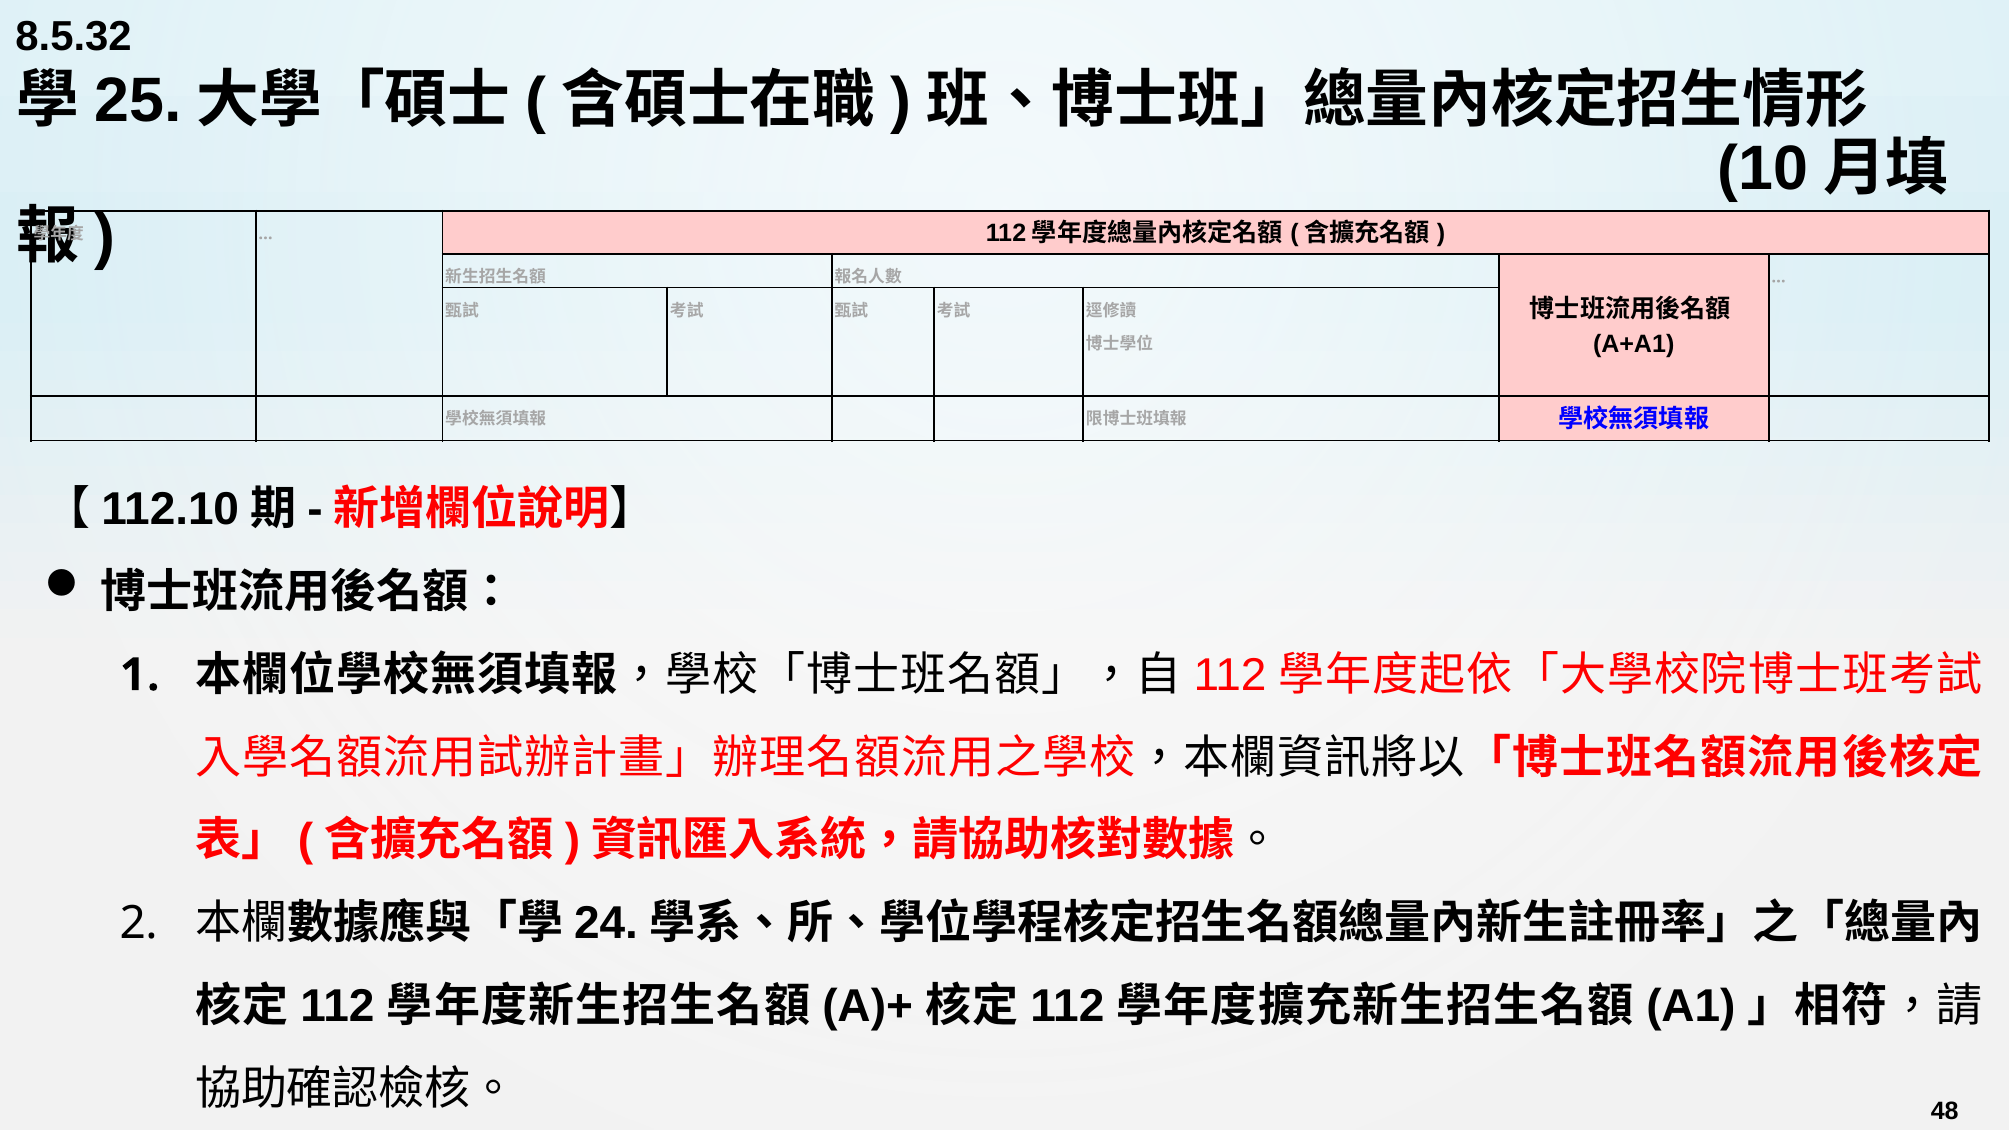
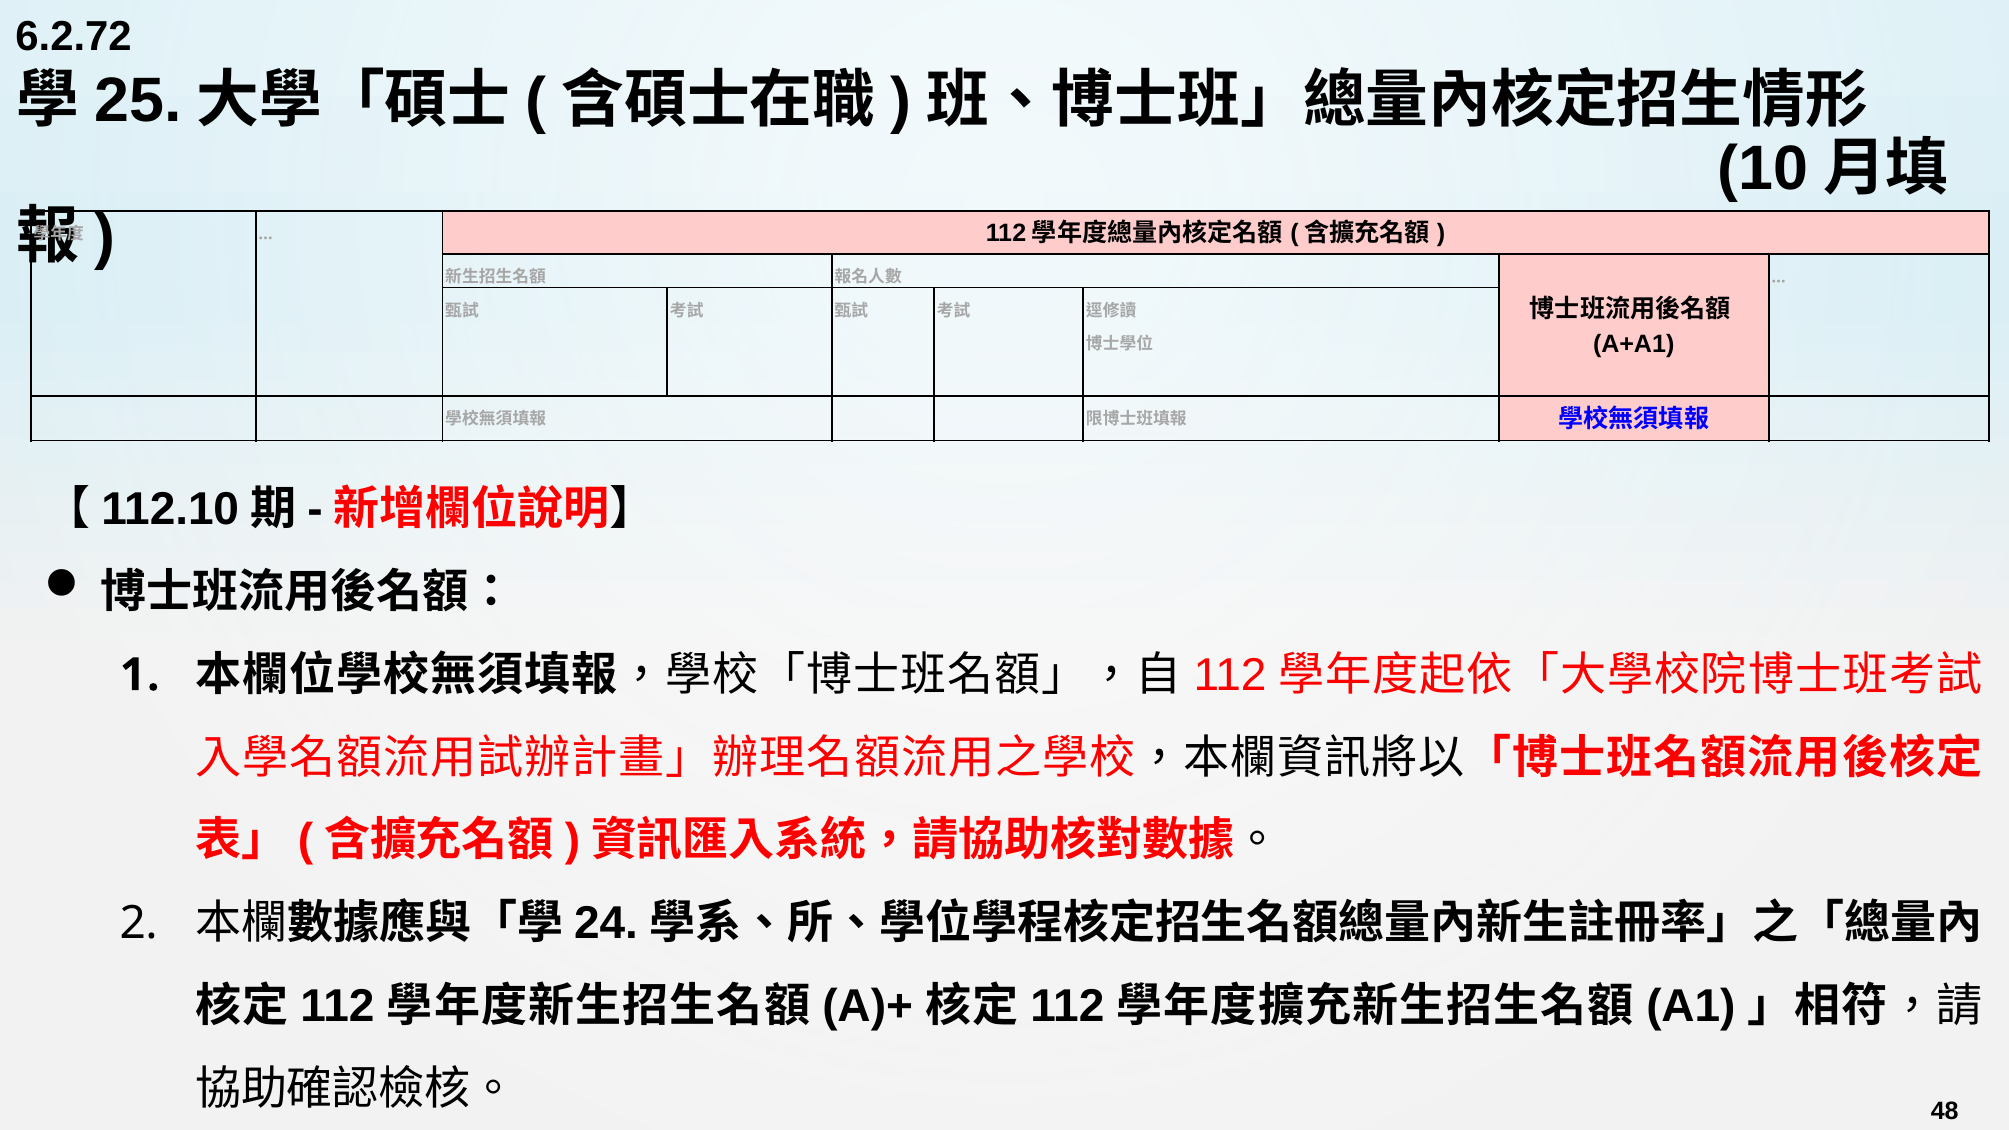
8.5.32: 8.5.32 -> 6.2.72 (74, 37)
